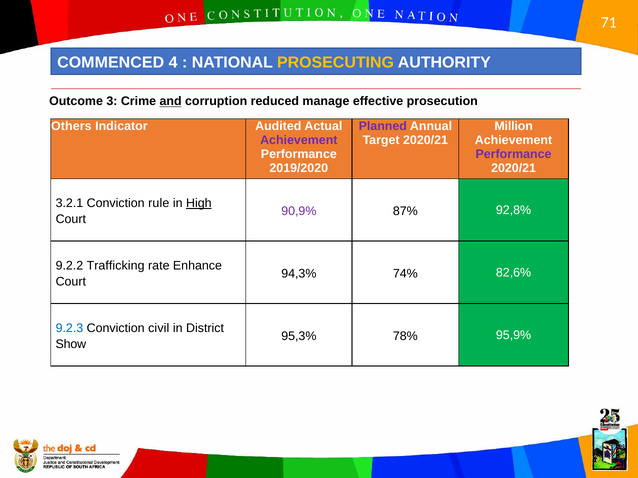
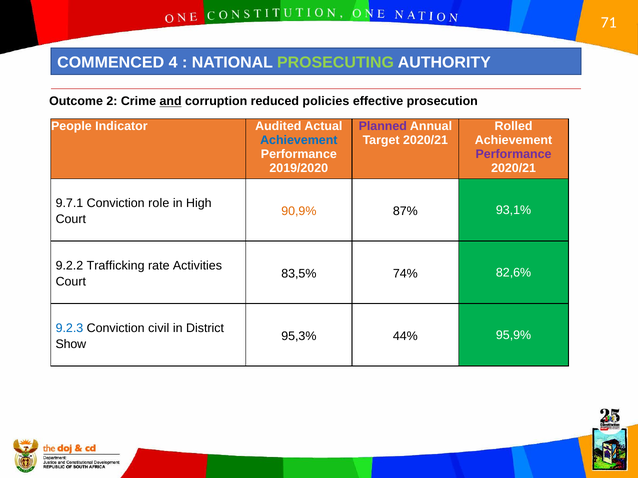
PROSECUTING colour: yellow -> light green (336, 62)
3: 3 -> 2 (112, 101)
manage: manage -> policies (326, 101)
Others: Others -> People (71, 126)
Million: Million -> Rolled (514, 126)
Achievement colour: purple -> blue (299, 140)
3.2.1: 3.2.1 -> 9.7.1 (69, 203)
rule: rule -> role (159, 203)
High underline: present -> none (199, 203)
90,9% colour: purple -> orange (299, 211)
92,8%: 92,8% -> 93,1% (514, 211)
Enhance: Enhance -> Activities (197, 266)
94,3%: 94,3% -> 83,5% (299, 274)
78%: 78% -> 44% (405, 336)
